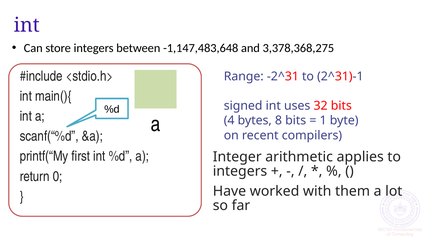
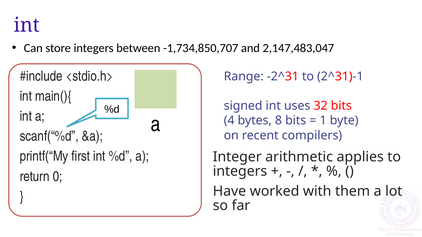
-1,147,483,648: -1,147,483,648 -> -1,734,850,707 (201, 48)
3,378,368,275: 3,378,368,275 -> 2,147,483,047 (298, 48)
